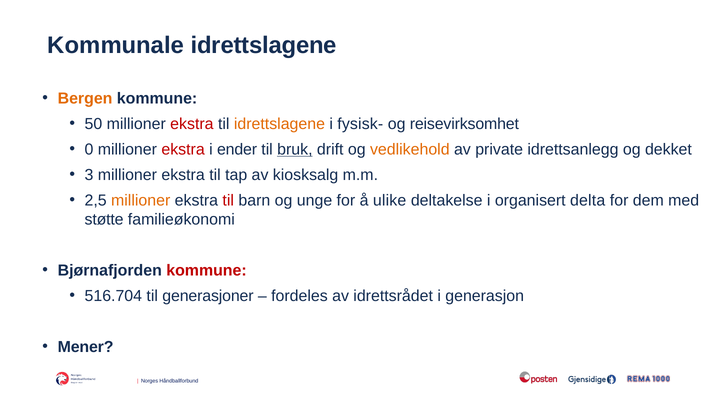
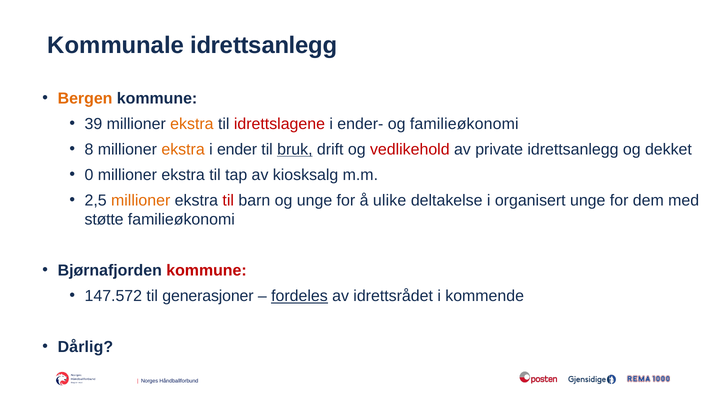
Kommunale idrettslagene: idrettslagene -> idrettsanlegg (264, 45)
50: 50 -> 39 (93, 124)
ekstra colour: red -> orange (192, 124)
idrettslagene colour: orange -> red (279, 124)
fysisk-: fysisk- -> ender- (360, 124)
og reisevirksomhet: reisevirksomhet -> familieøkonomi (464, 124)
0: 0 -> 8 (89, 149)
ekstra colour: red -> orange (183, 149)
vedlikehold colour: orange -> red (410, 149)
3: 3 -> 0 (89, 175)
organisert delta: delta -> unge (588, 200)
516.704: 516.704 -> 147.572 (113, 296)
fordeles underline: none -> present (299, 296)
generasjon: generasjon -> kommende (485, 296)
Mener: Mener -> Dårlig (85, 347)
